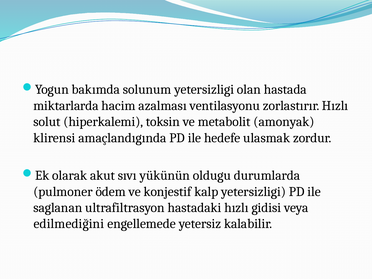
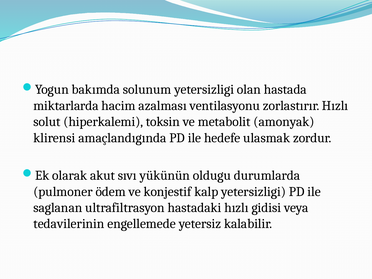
edilmediğini: edilmediğini -> tedavilerinin (69, 224)
